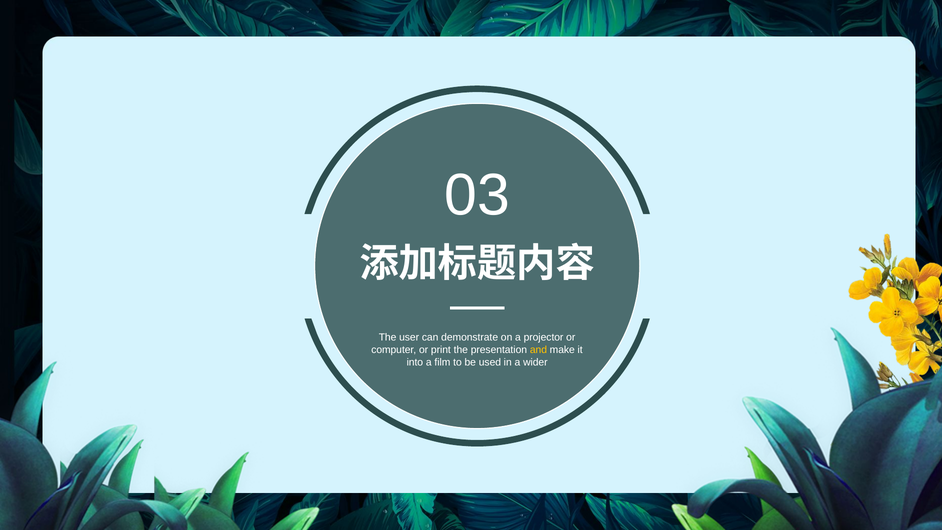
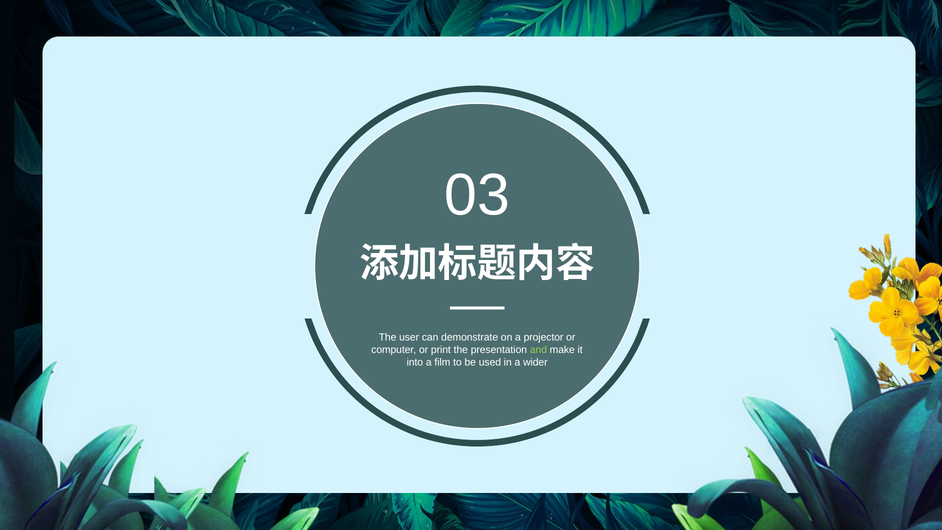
and colour: yellow -> light green (538, 350)
